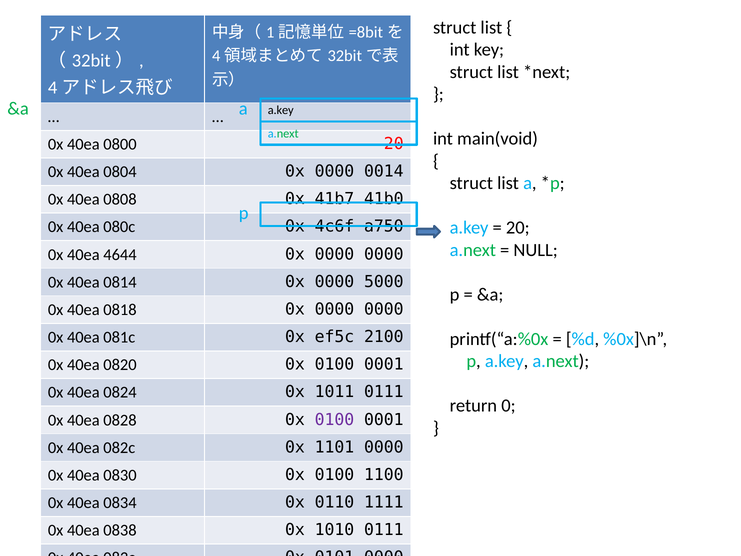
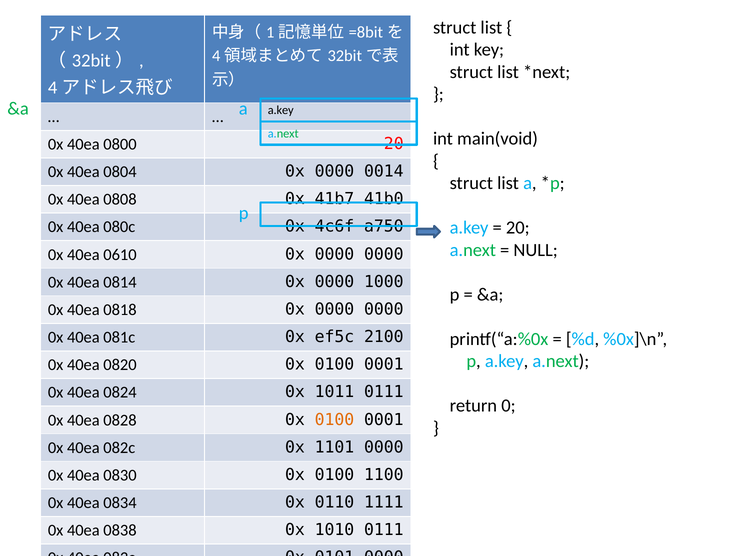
4644: 4644 -> 0610 (120, 255)
5000: 5000 -> 1000 (384, 282)
0100 colour: purple -> orange (334, 419)
